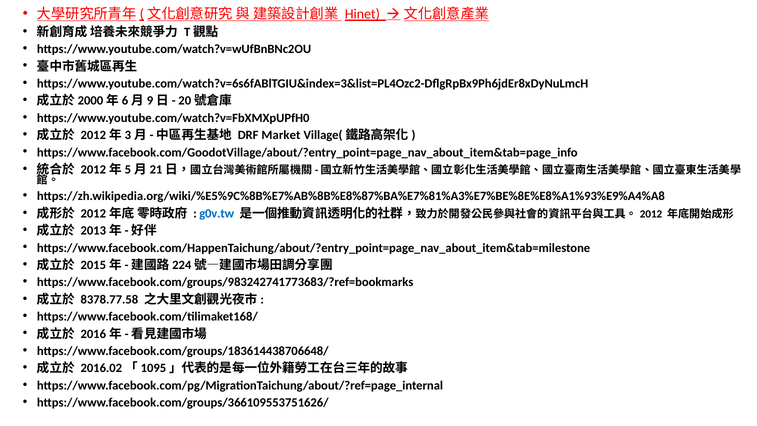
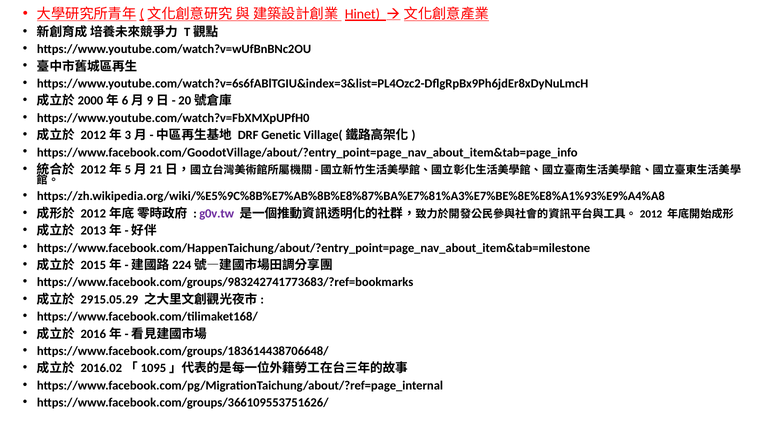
Market: Market -> Genetic (281, 135)
g0v.tw colour: blue -> purple (217, 213)
8378.77.58: 8378.77.58 -> 2915.05.29 (109, 299)
